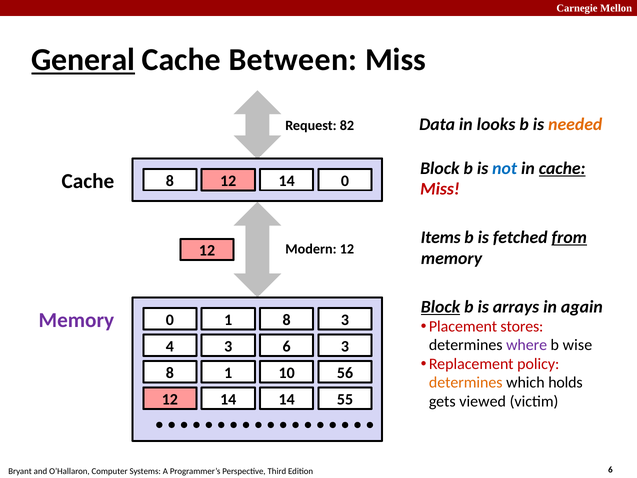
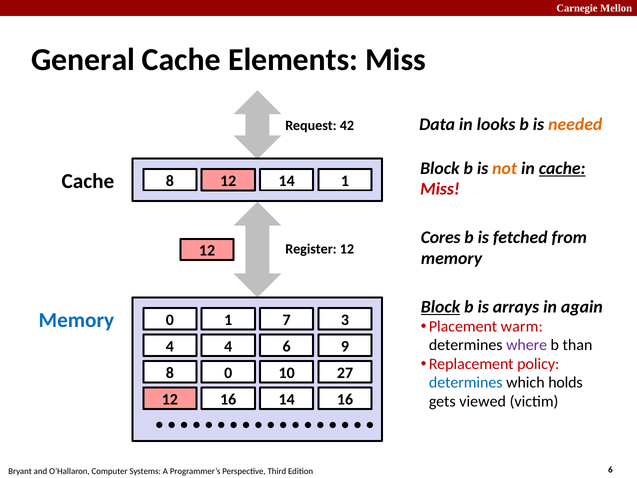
General underline: present -> none (83, 60)
Between: Between -> Elements (293, 60)
82: 82 -> 42 (347, 125)
not colour: blue -> orange (505, 168)
14 0: 0 -> 1 (345, 181)
Items: Items -> Cores (441, 237)
from underline: present -> none (569, 237)
Modern: Modern -> Register (311, 249)
Memory colour: purple -> blue (76, 320)
1 8: 8 -> 7 (287, 320)
stores: stores -> warm (522, 326)
wise: wise -> than (577, 345)
4 3: 3 -> 4 (228, 346)
6 3: 3 -> 9 (345, 346)
8 1: 1 -> 0 (228, 373)
56: 56 -> 27 (345, 373)
determines colour: orange -> blue (466, 382)
14: 14 -> 16 (228, 399)
14 55: 55 -> 16 (345, 399)
